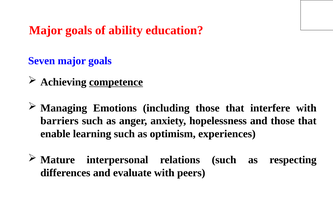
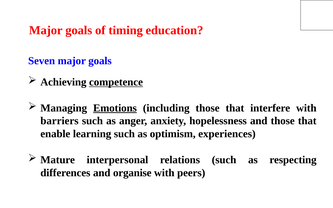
ability: ability -> timing (126, 30)
Emotions underline: none -> present (115, 108)
evaluate: evaluate -> organise (132, 173)
